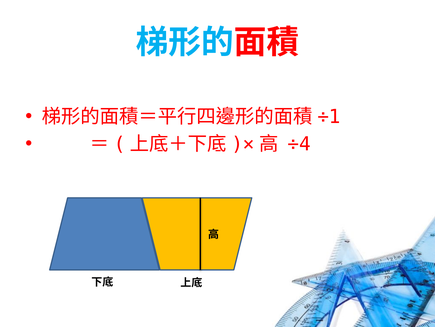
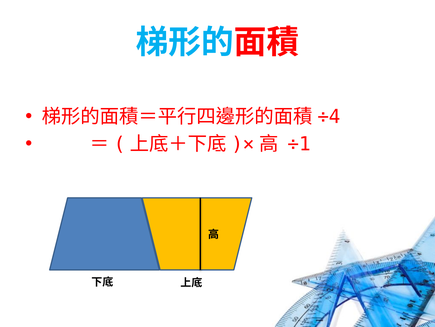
÷1: ÷1 -> ÷4 (329, 117)
÷4: ÷4 -> ÷1 (299, 144)
